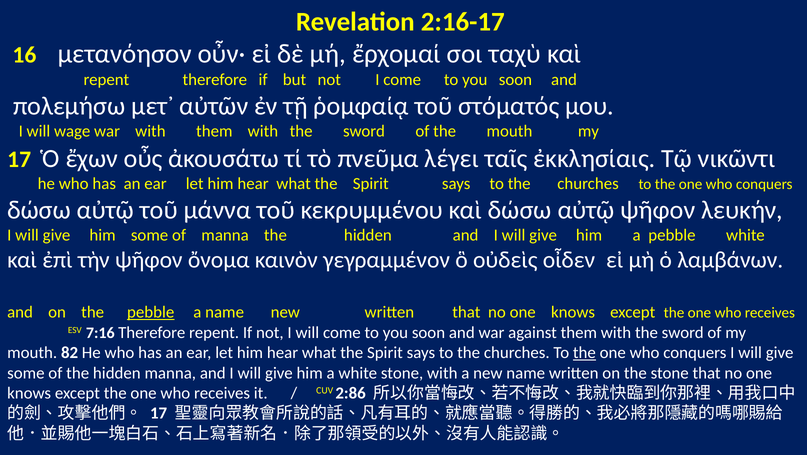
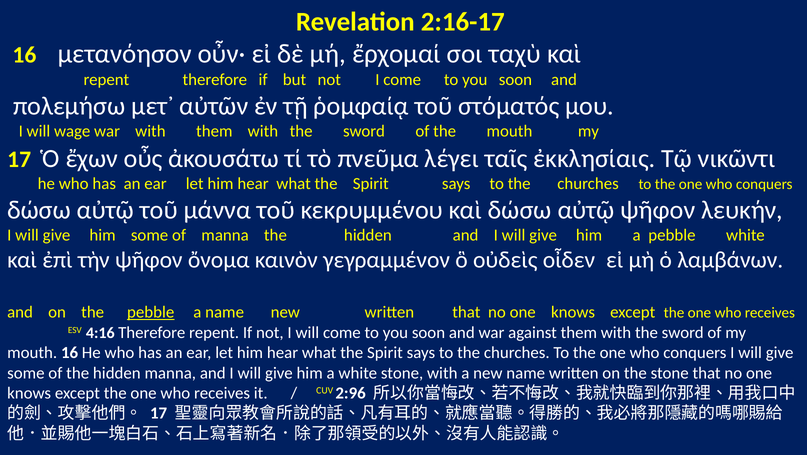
7:16: 7:16 -> 4:16 (100, 333)
mouth 82: 82 -> 16 (70, 353)
the underline: present -> none (584, 353)
2:86: 2:86 -> 2:96 (351, 393)
